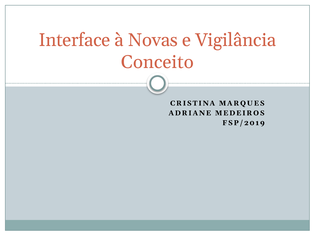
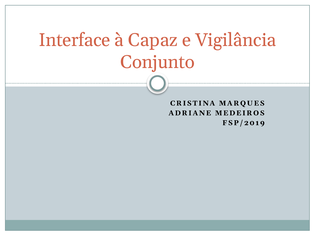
Novas: Novas -> Capaz (153, 40)
Conceito: Conceito -> Conjunto (158, 62)
